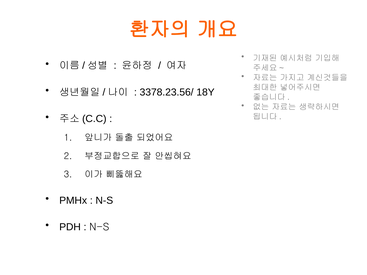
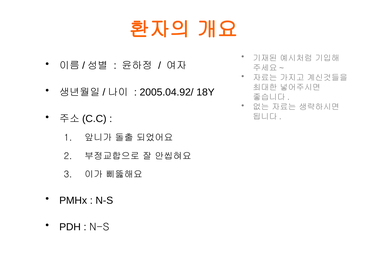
3378.23.56/: 3378.23.56/ -> 2005.04.92/ (167, 92)
